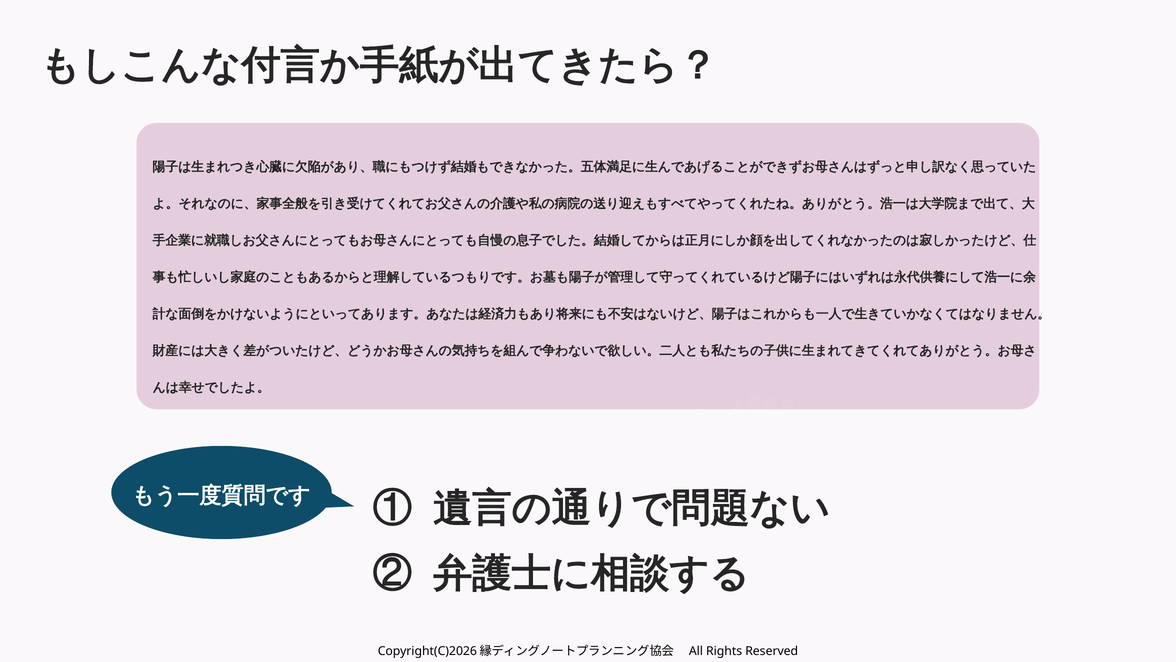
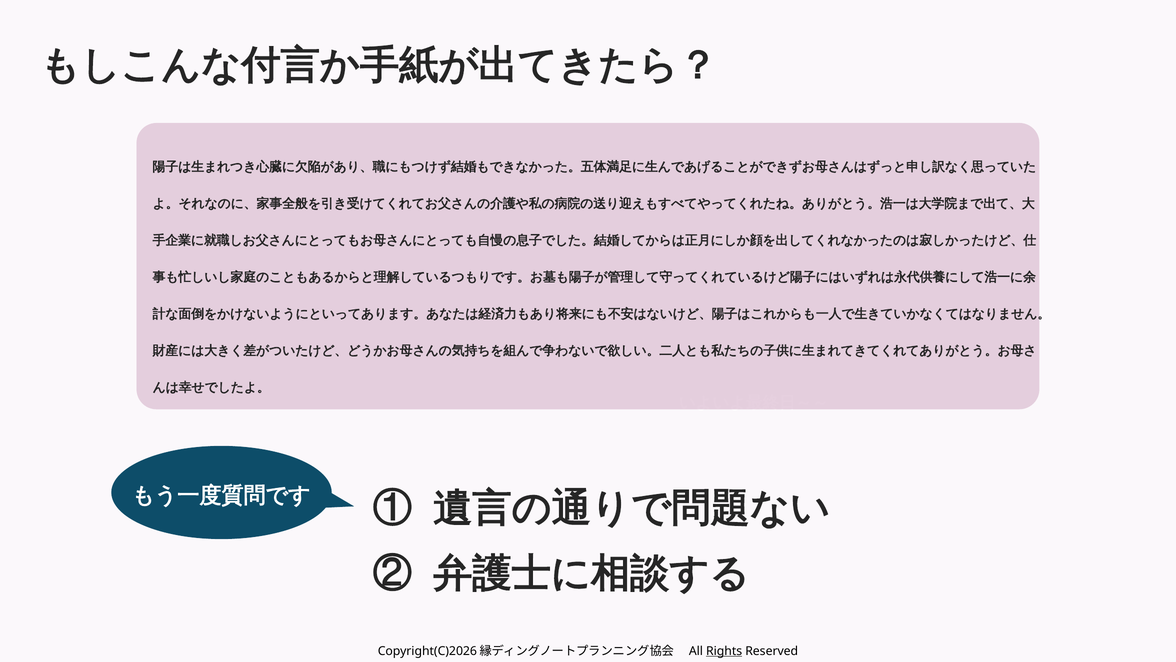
Rights underline: none -> present (724, 651)
